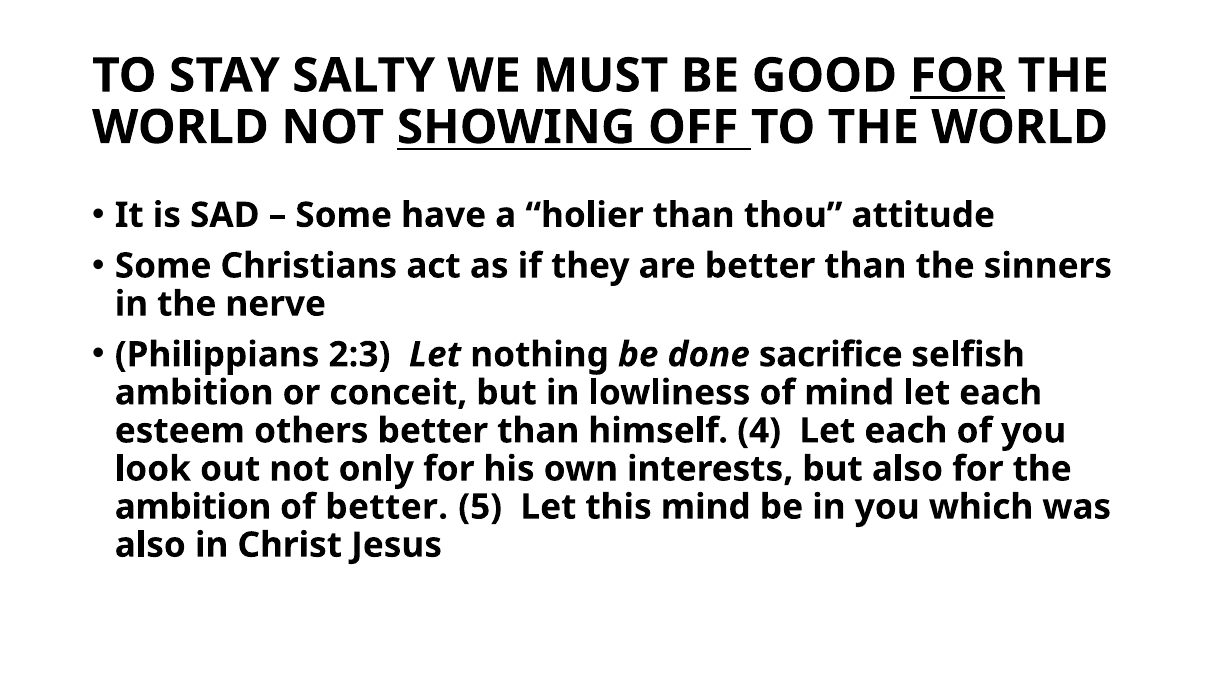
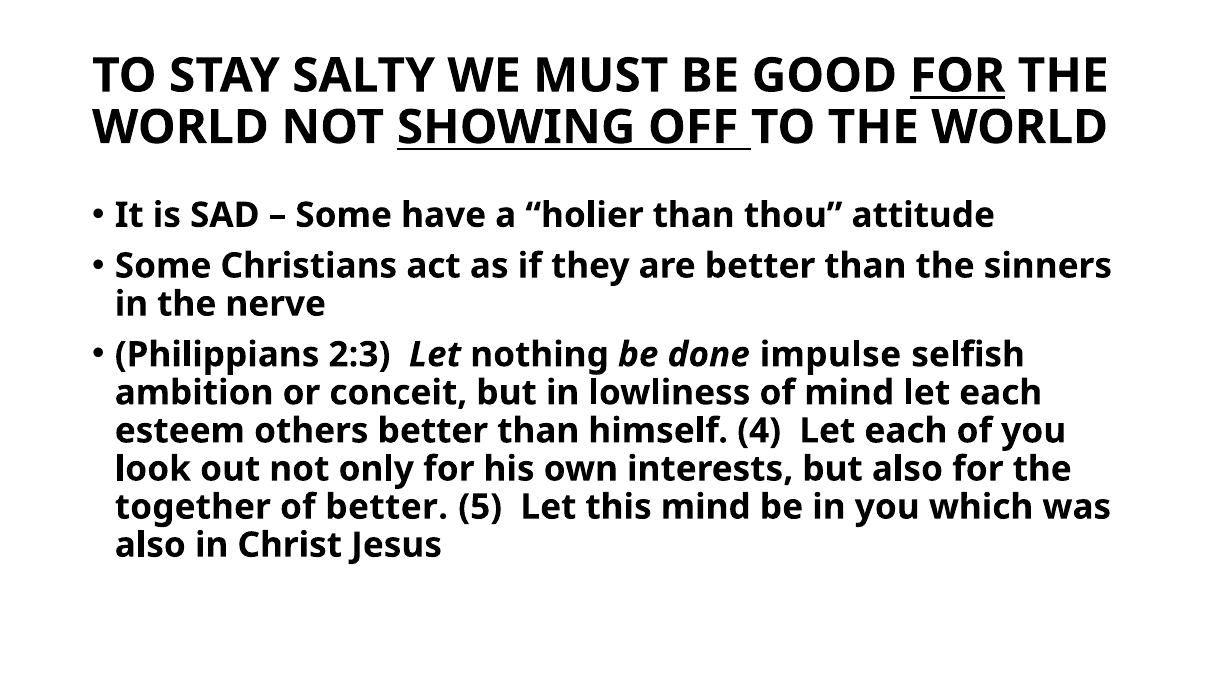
sacrifice: sacrifice -> impulse (830, 354)
ambition: ambition -> together (193, 507)
